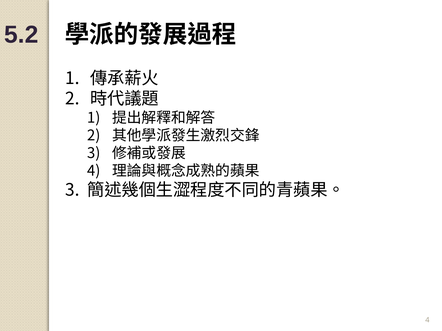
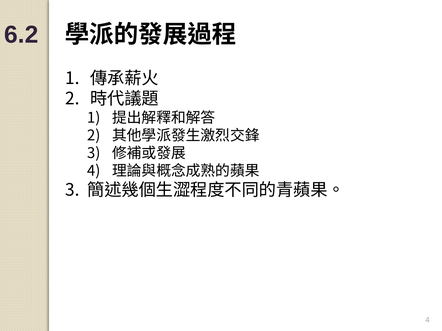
5.2: 5.2 -> 6.2 (21, 35)
